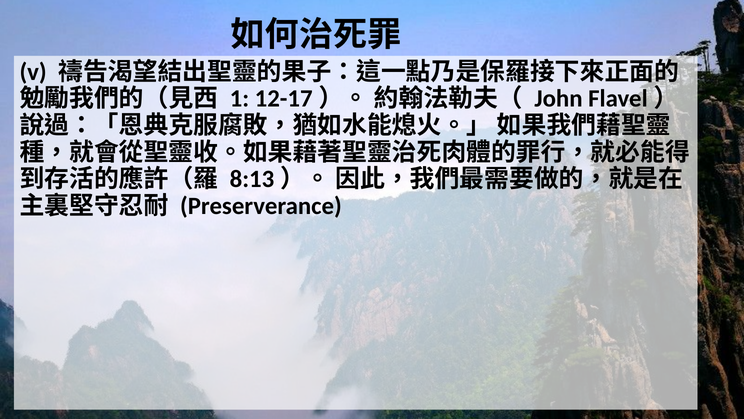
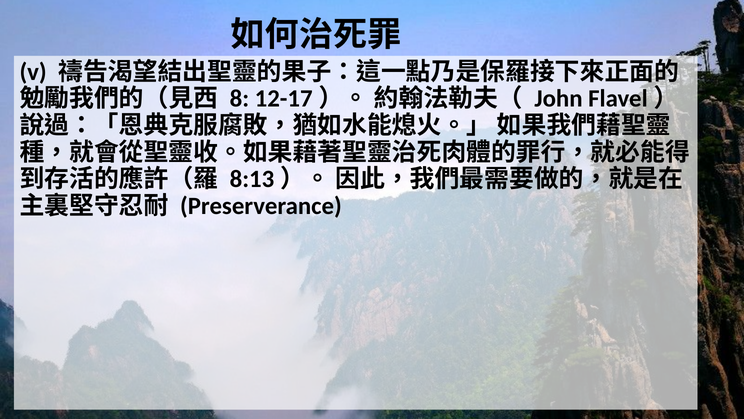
1: 1 -> 8 (239, 99)
